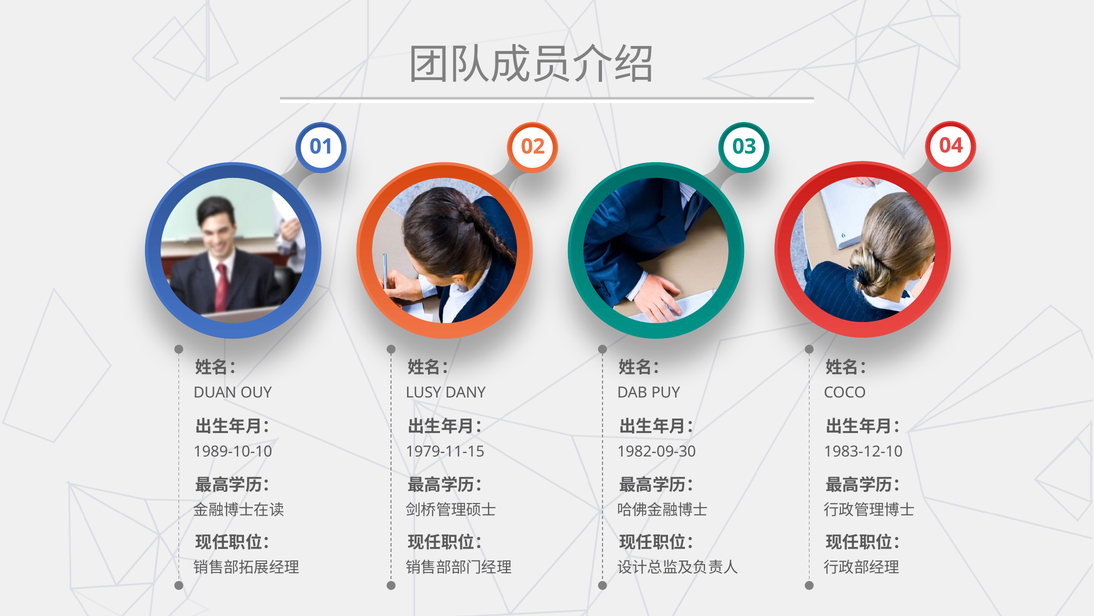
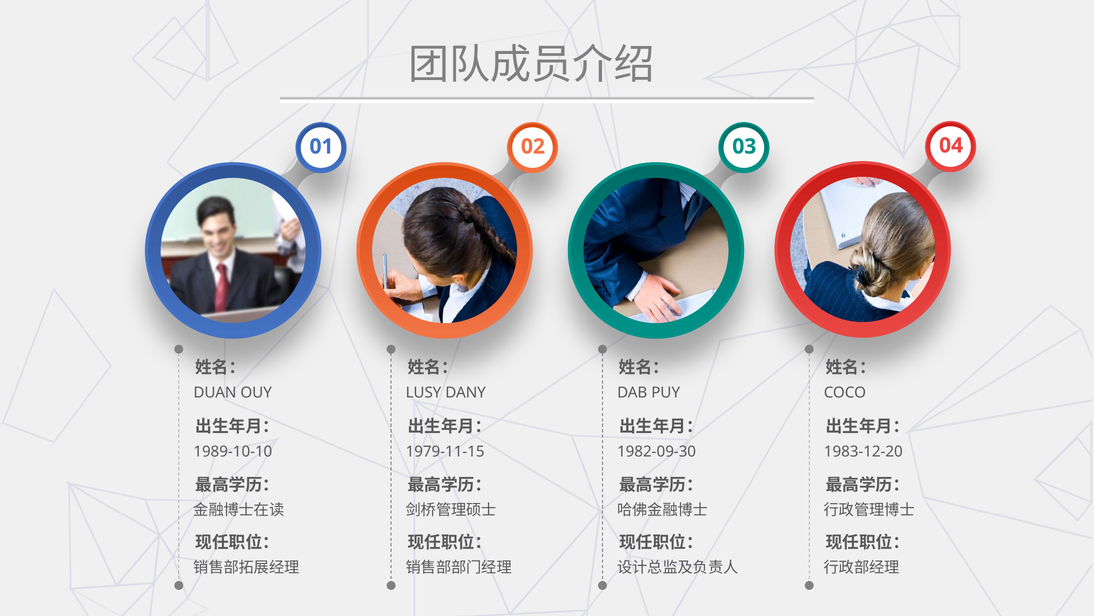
1983-12-10: 1983-12-10 -> 1983-12-20 (863, 451)
